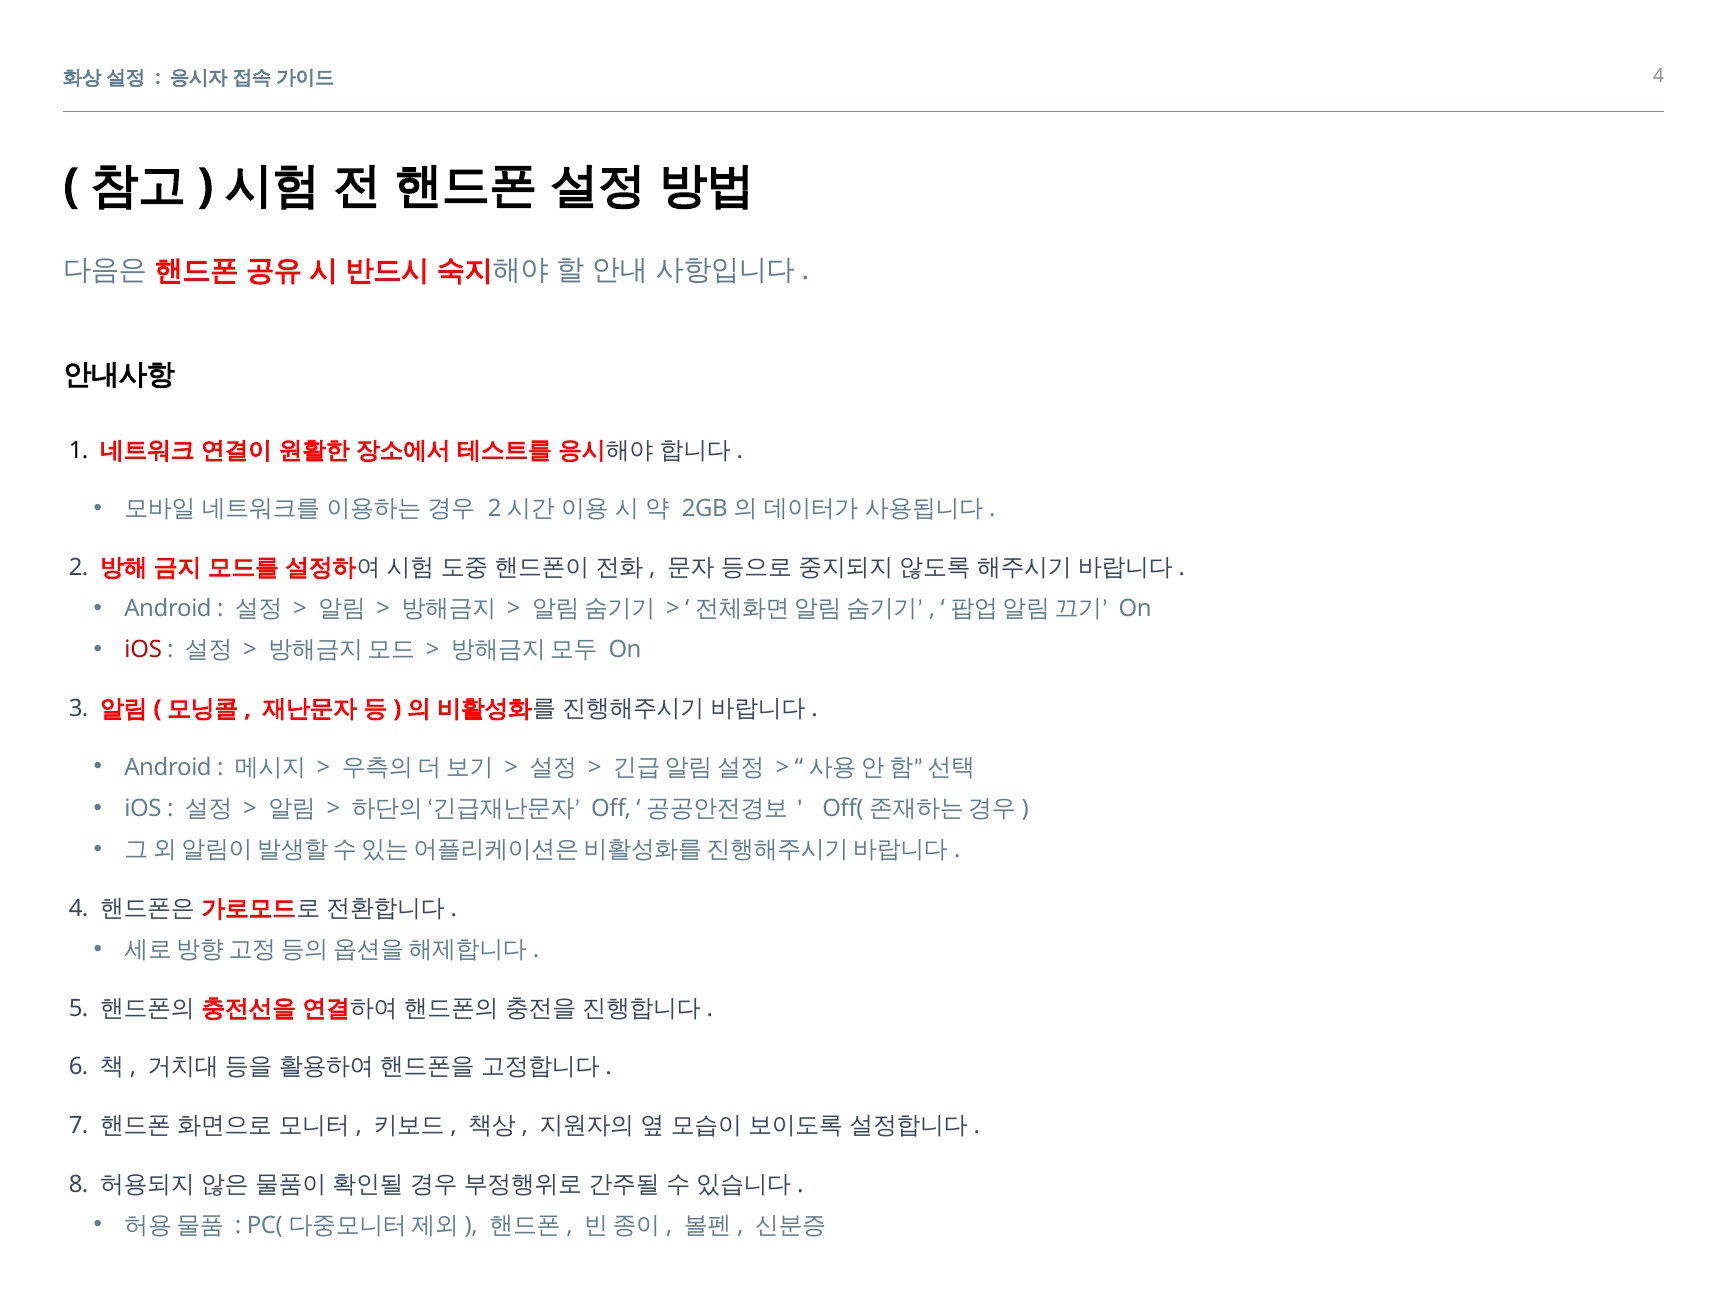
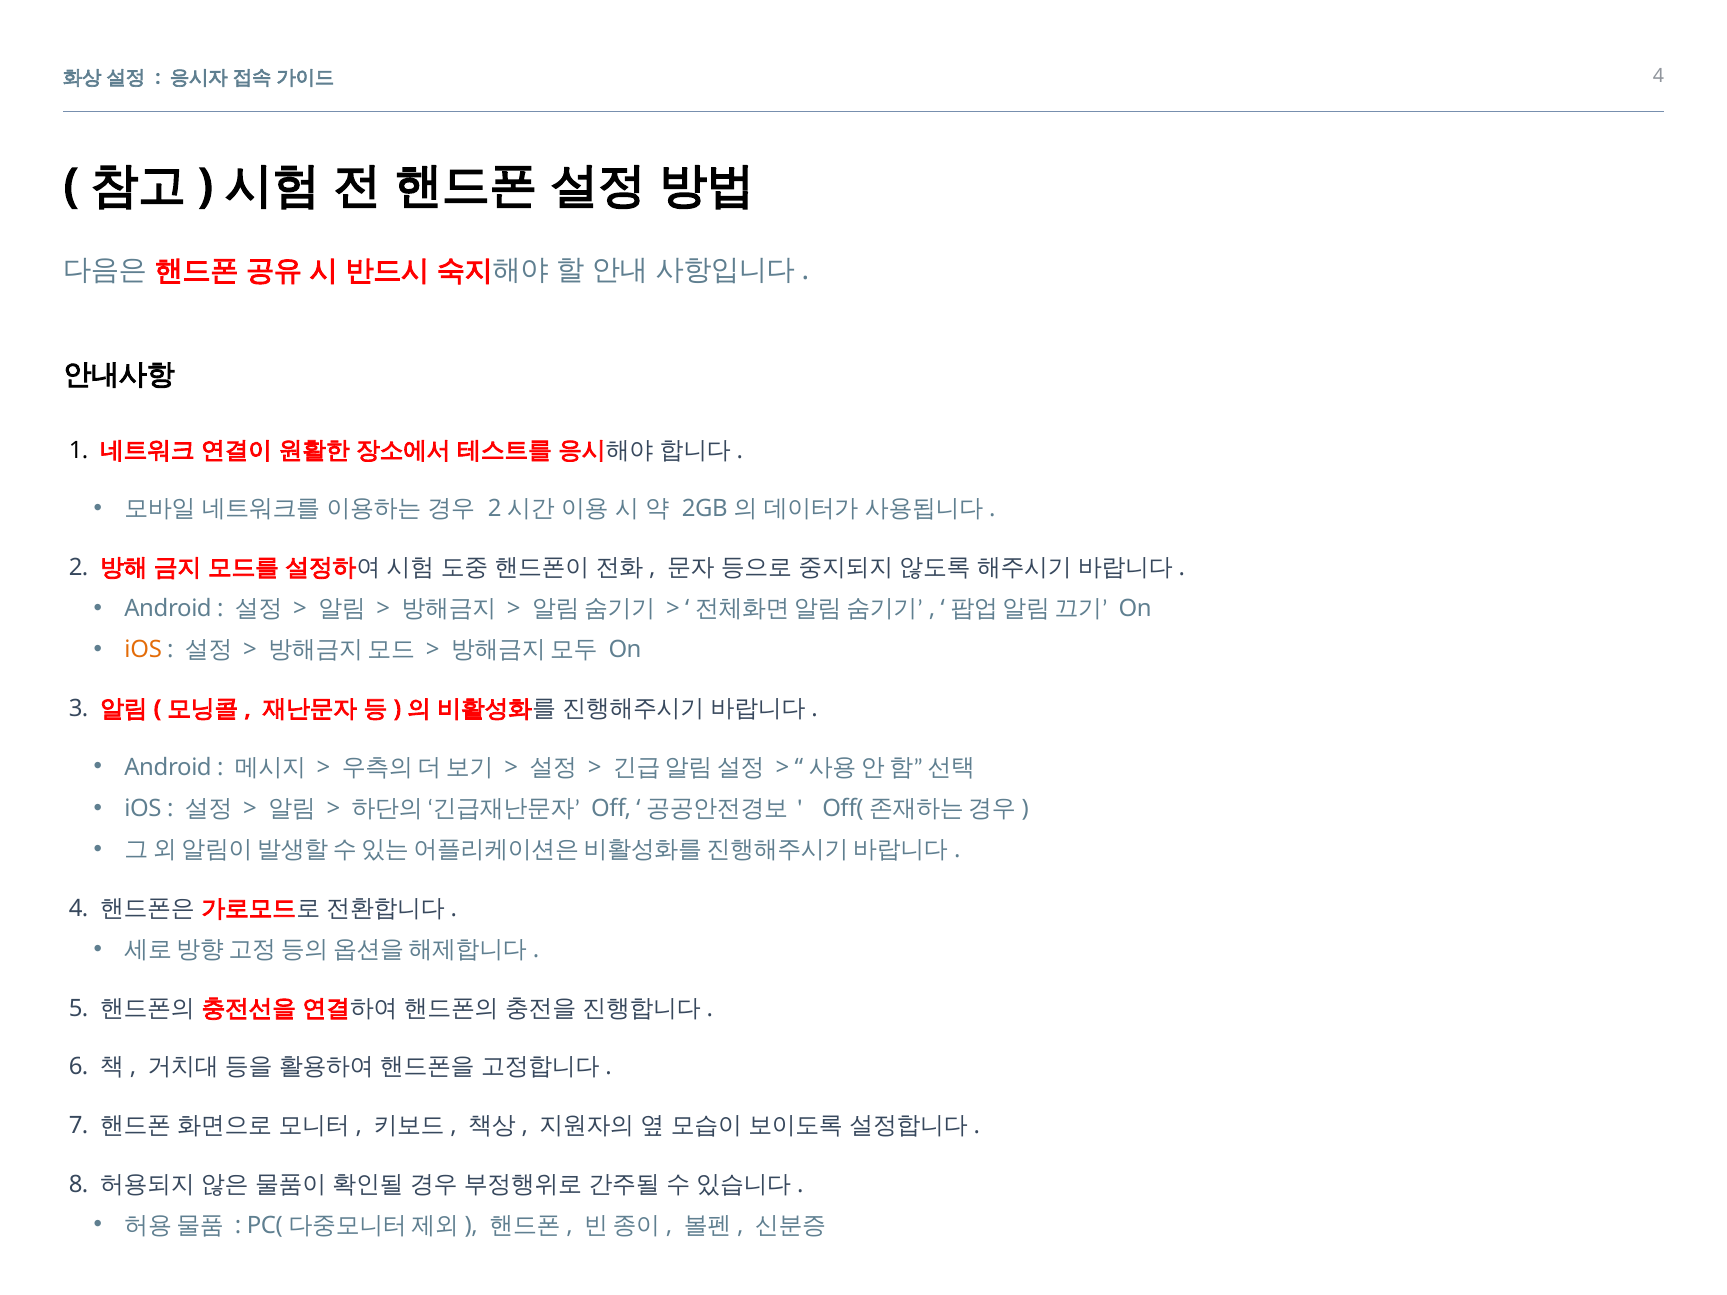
iOS colour: red -> orange (143, 650)
